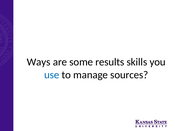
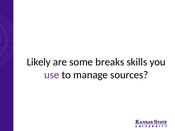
Ways: Ways -> Likely (39, 62)
results: results -> breaks (110, 62)
use colour: blue -> purple (52, 75)
